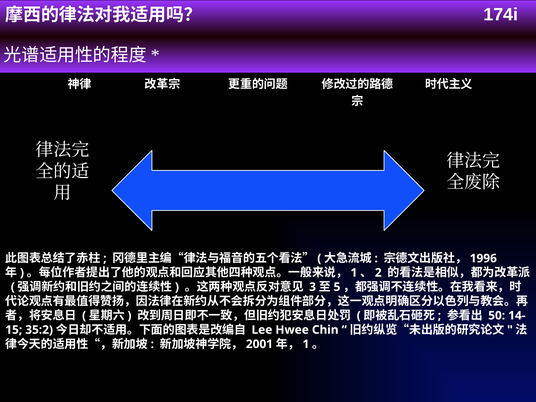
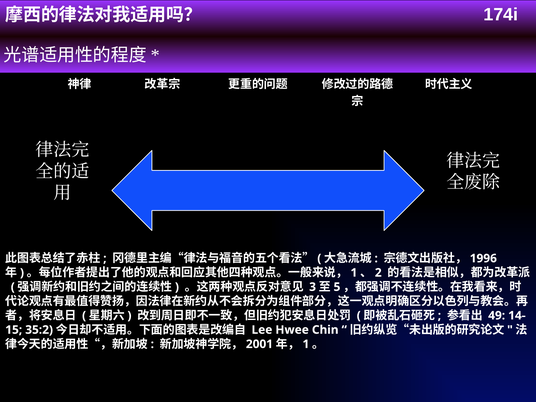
50: 50 -> 49 (497, 316)
